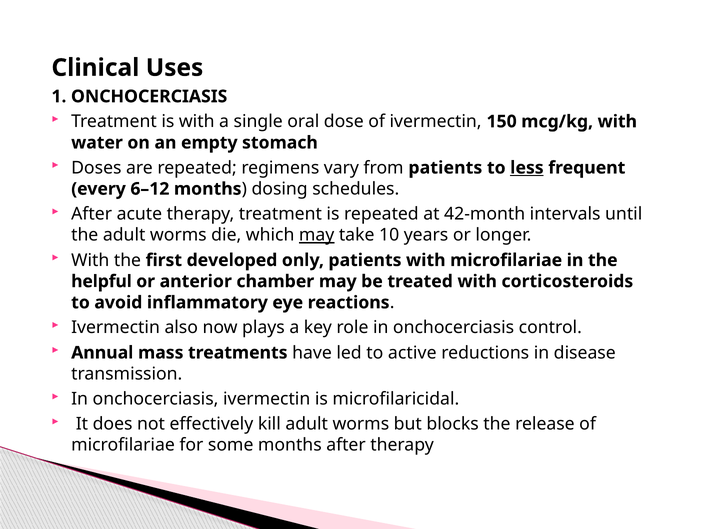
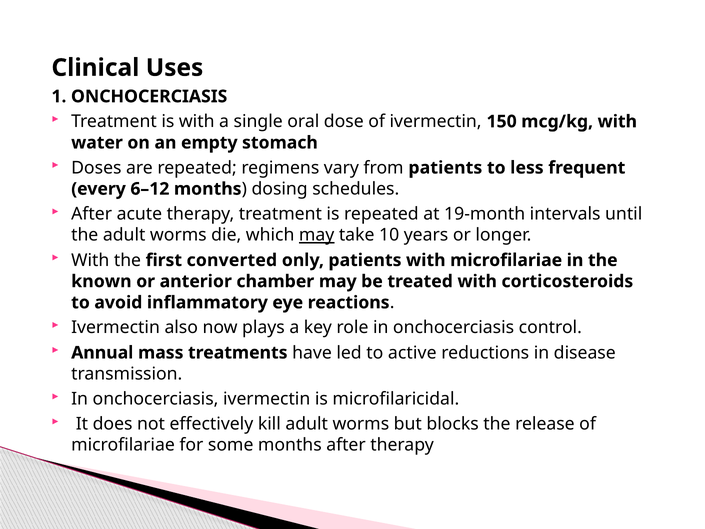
less underline: present -> none (527, 168)
42-month: 42-month -> 19-month (485, 214)
developed: developed -> converted (232, 260)
helpful: helpful -> known (101, 281)
